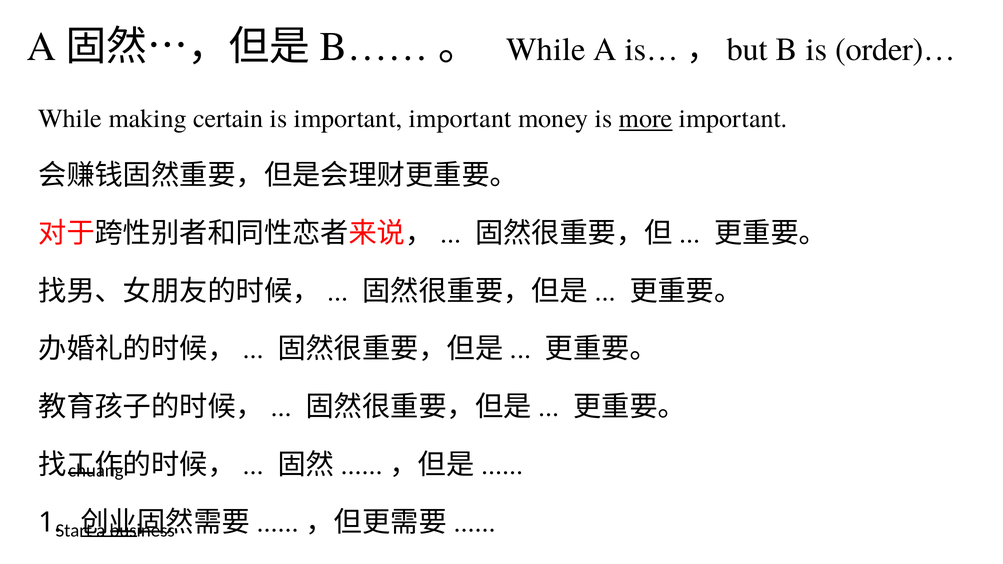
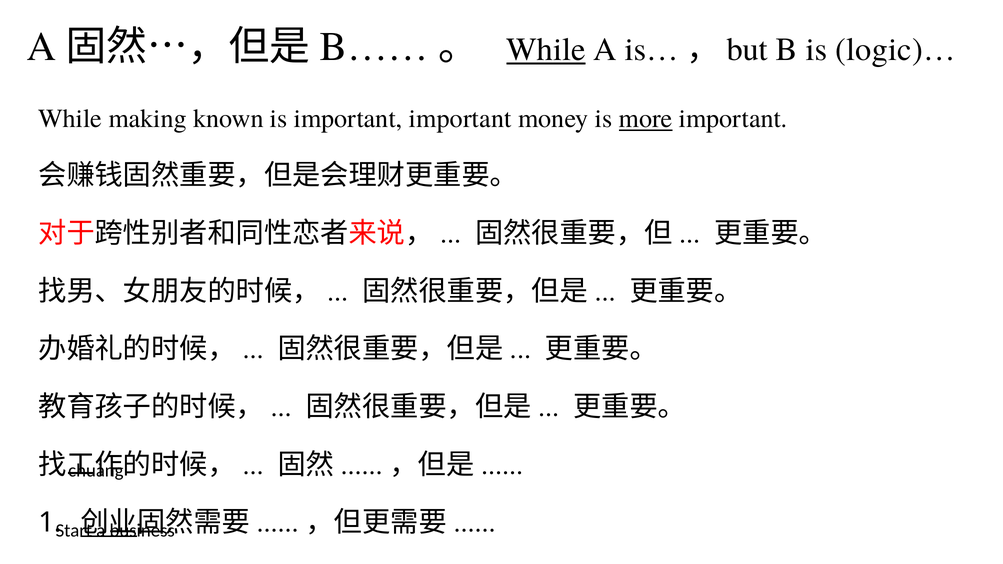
While underline: none -> present (546, 49)
order)…: order)… -> logic)… (895, 49)
certain: certain -> known (228, 119)
